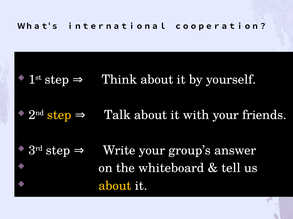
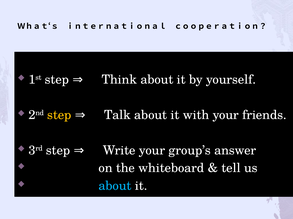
about colour: yellow -> light blue (115, 186)
